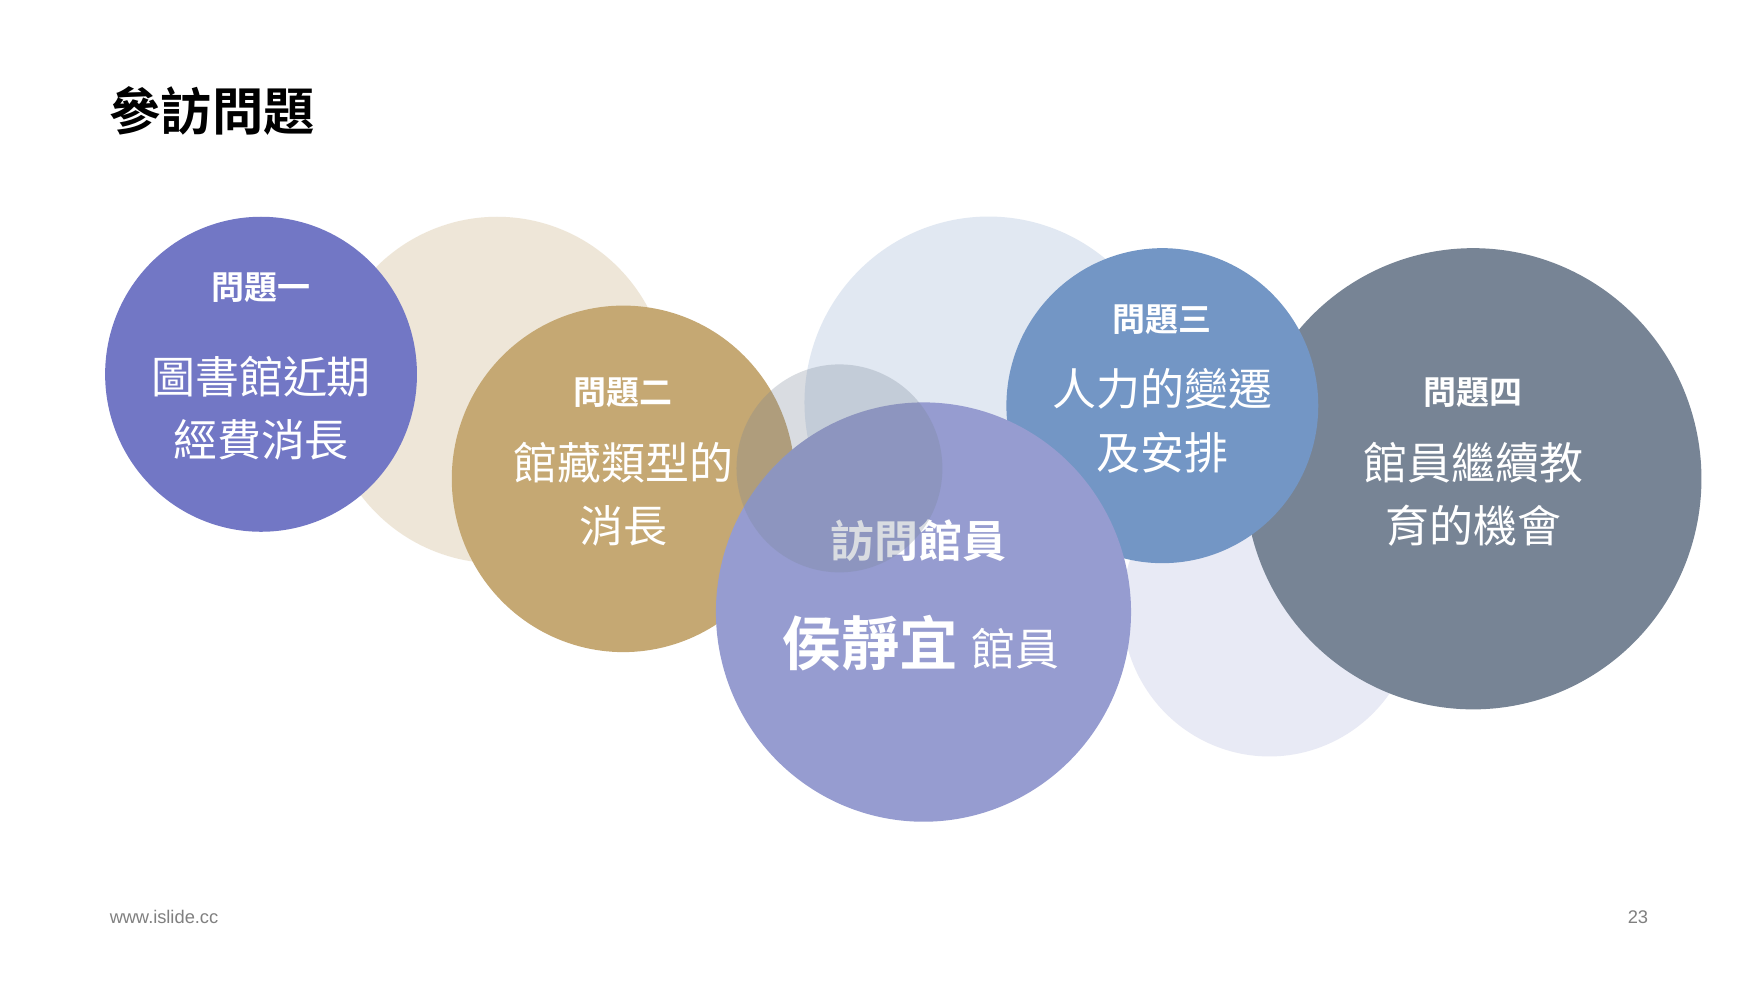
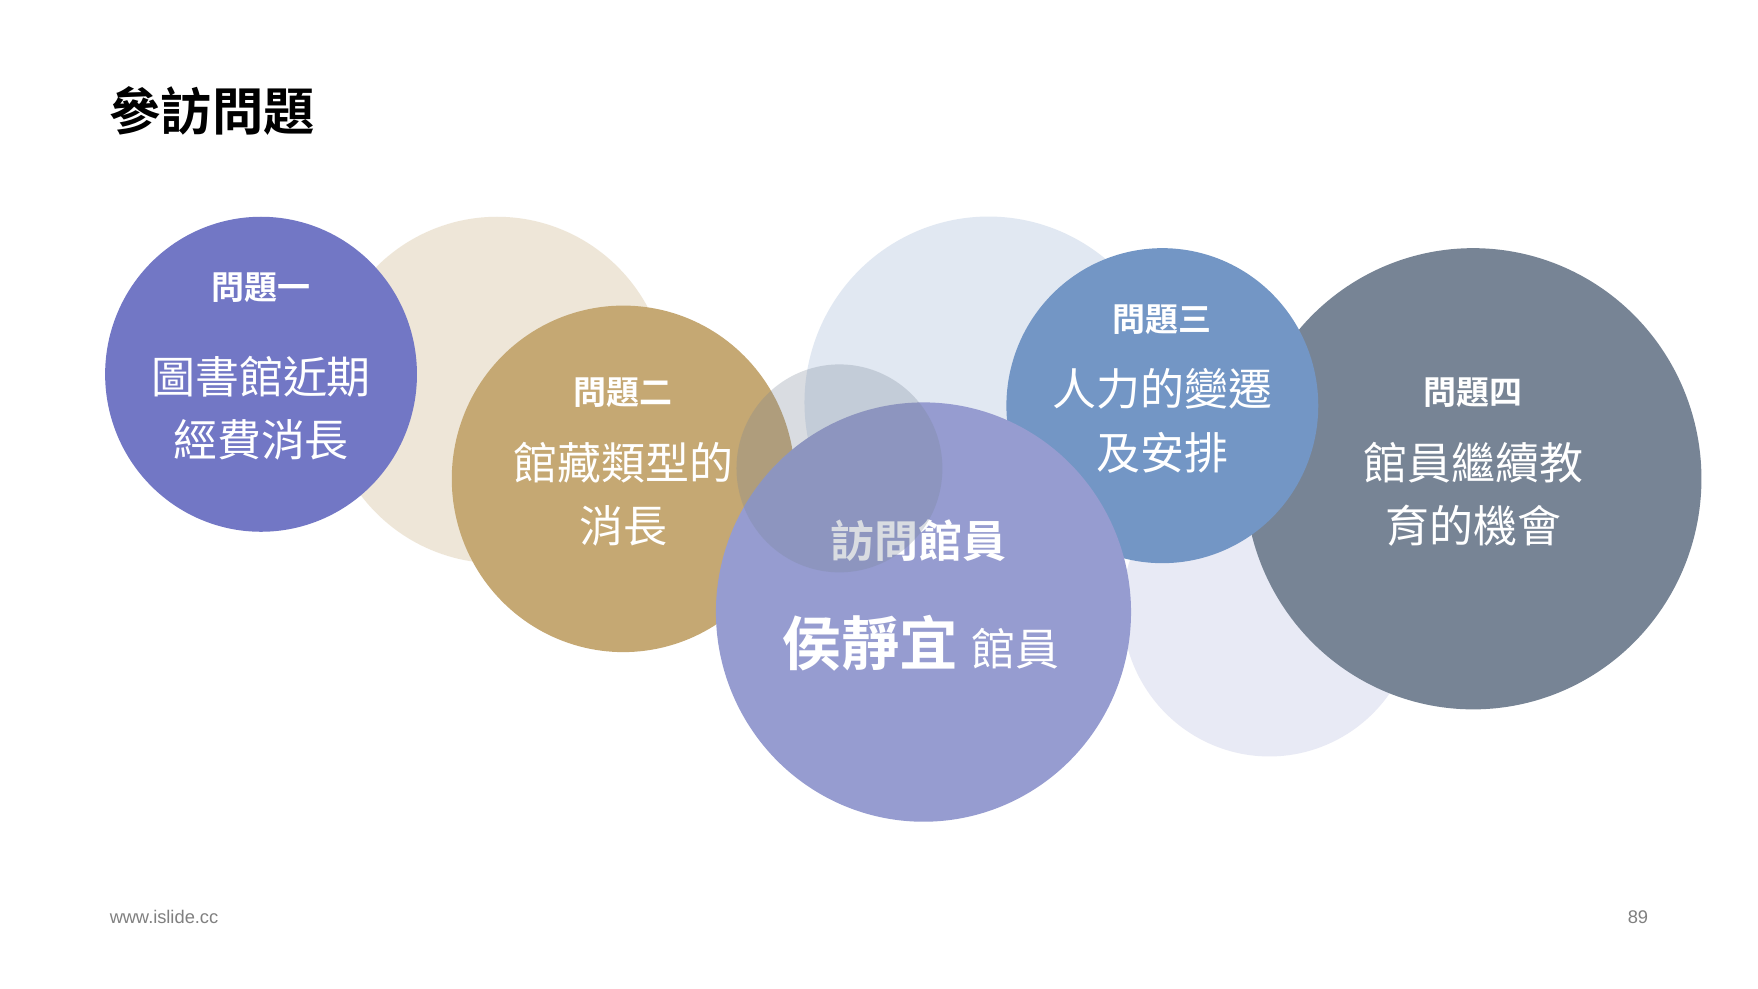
23: 23 -> 89 (1638, 918)
